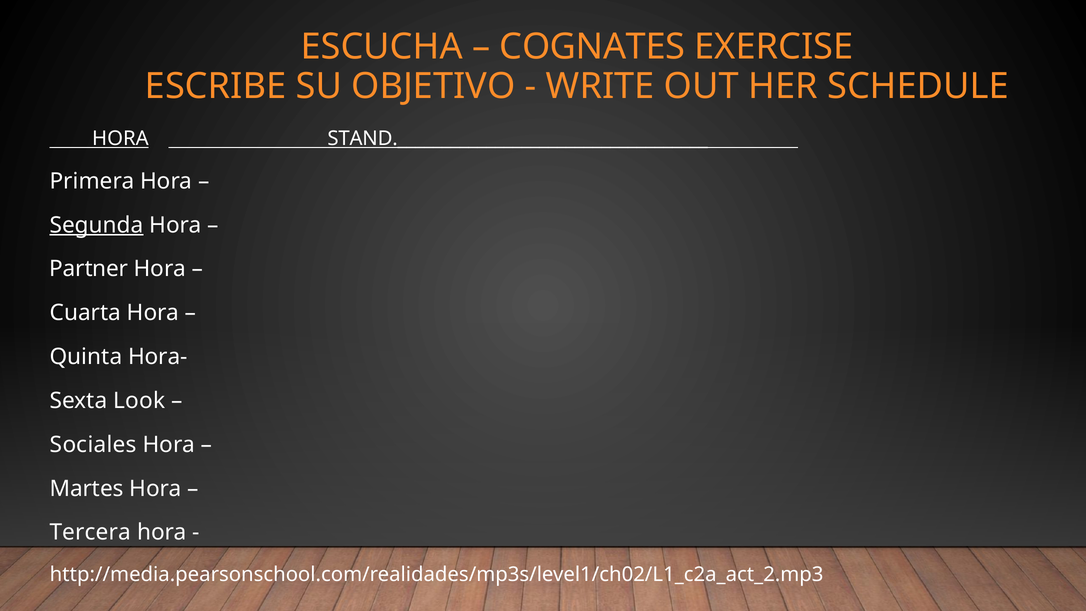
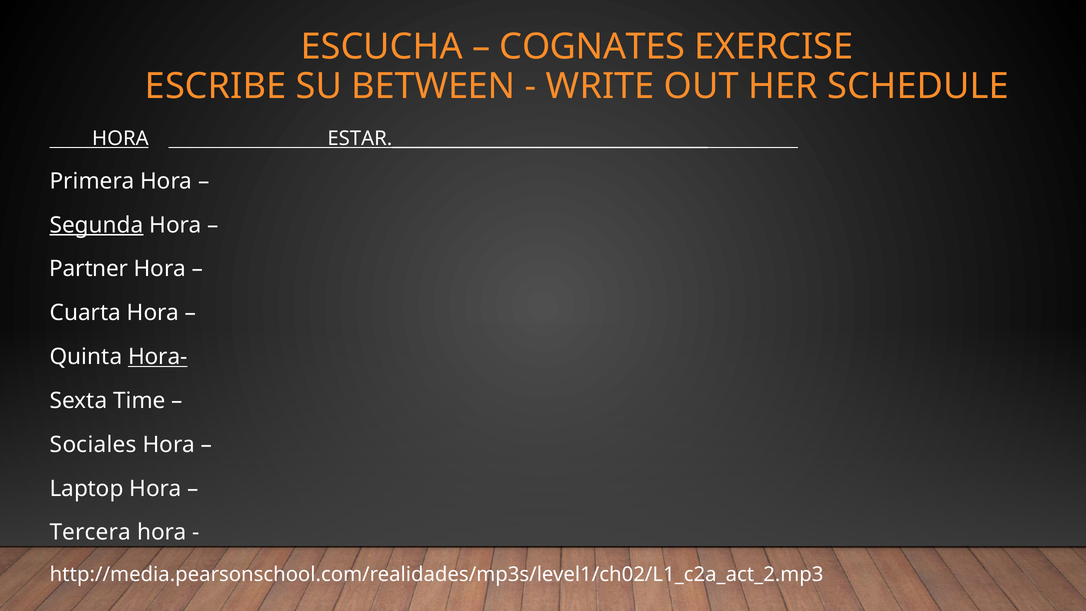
OBJETIVO: OBJETIVO -> BETWEEN (433, 86)
STAND.___________________________________: STAND.___________________________________ -> ESTAR.___________________________________ (518, 138)
Hora- underline: none -> present (158, 357)
Look: Look -> Time (139, 401)
Martes: Martes -> Laptop (87, 488)
